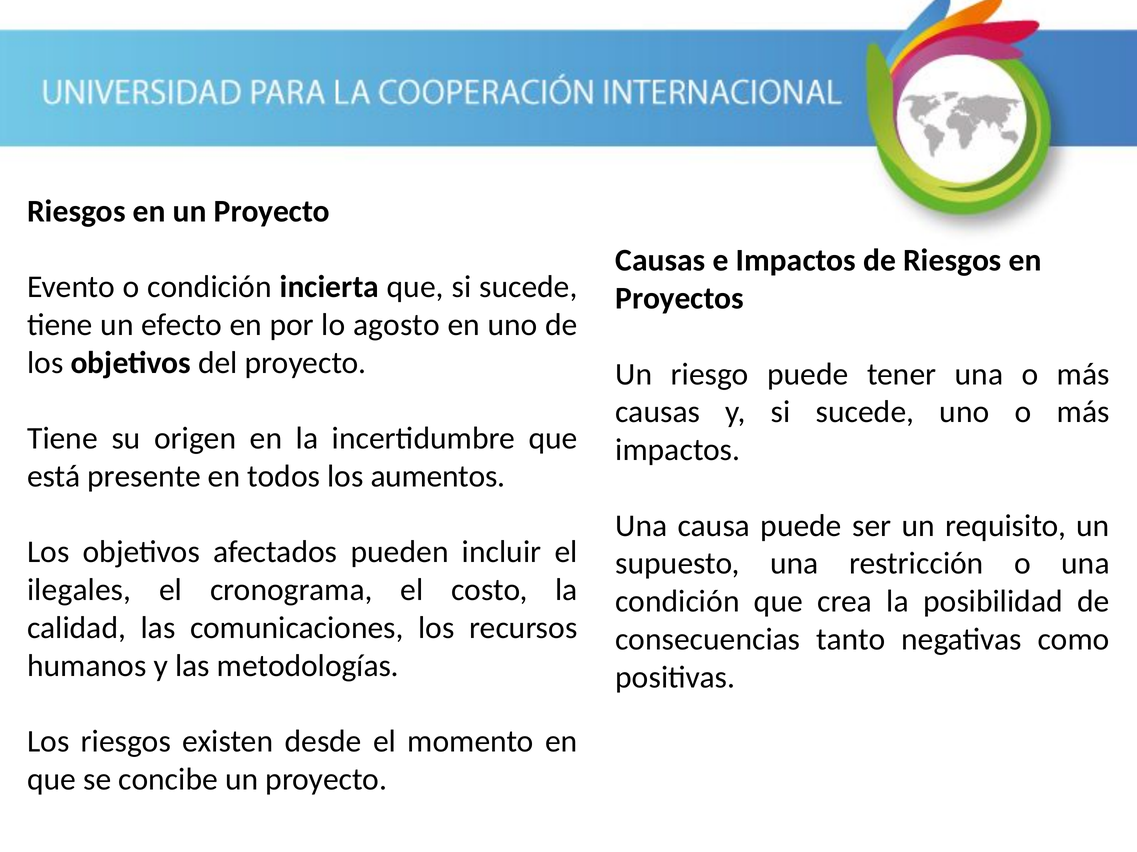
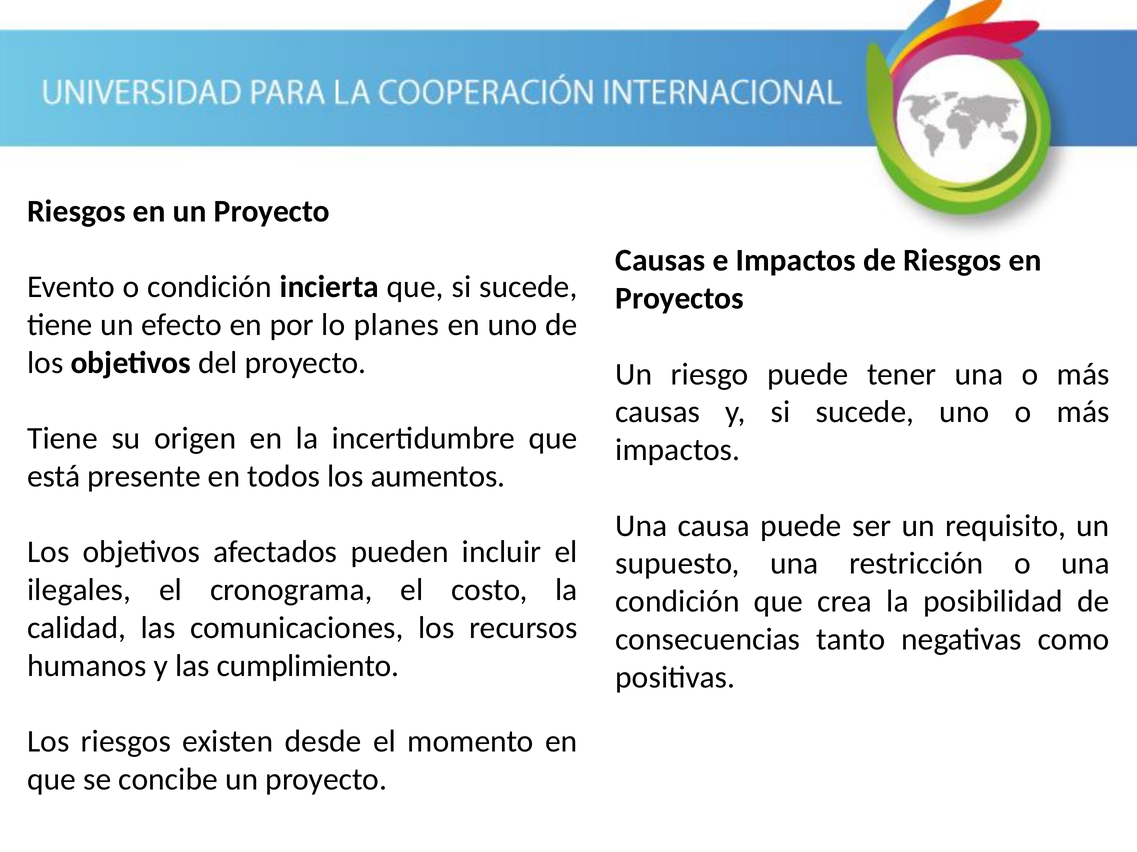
agosto: agosto -> planes (396, 325)
metodologías: metodologías -> cumplimiento (308, 666)
